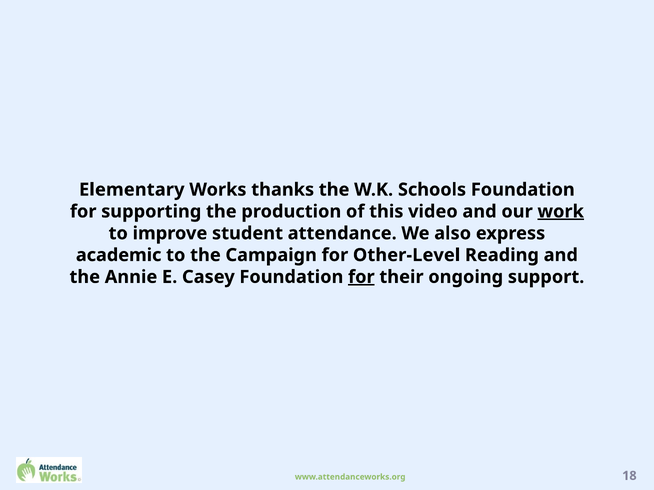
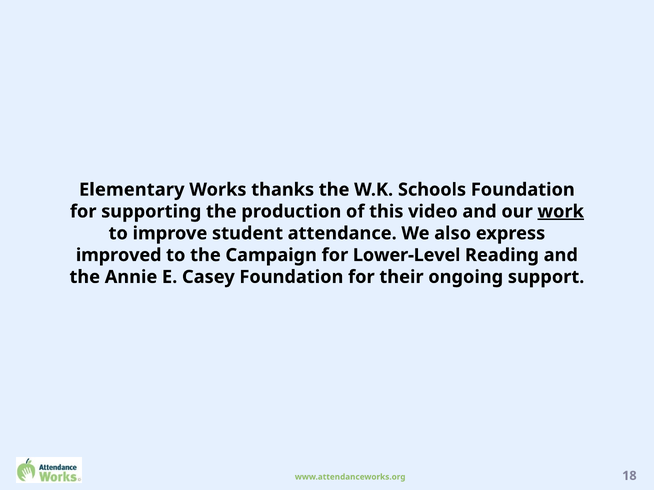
academic: academic -> improved (119, 255)
Other-Level: Other-Level -> Lower-Level (407, 255)
for underline: present -> none (361, 277)
